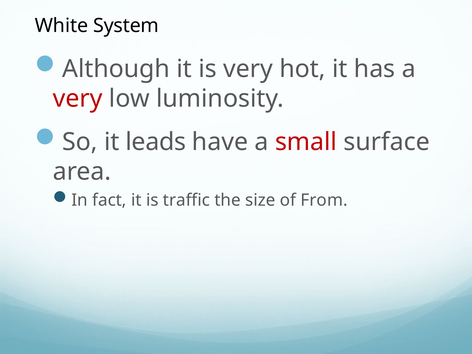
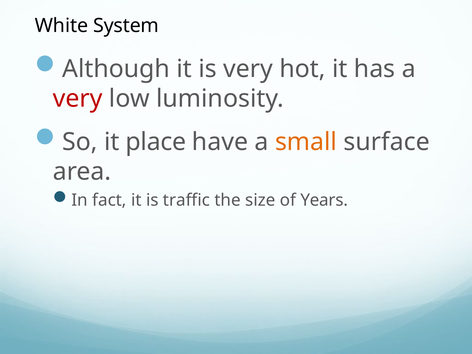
leads: leads -> place (156, 142)
small colour: red -> orange (306, 142)
From: From -> Years (324, 200)
